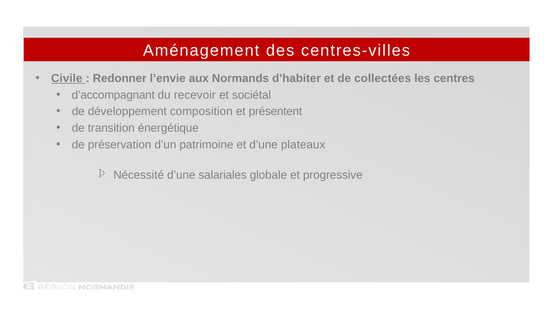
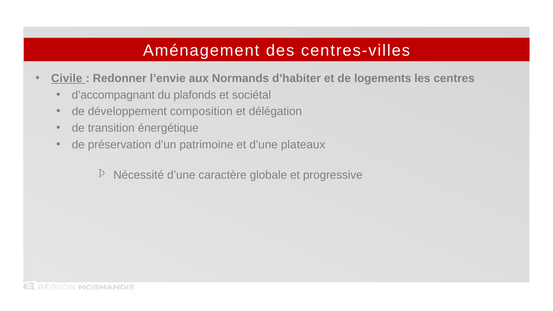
collectées: collectées -> logements (383, 78)
recevoir: recevoir -> plafonds (195, 95)
présentent: présentent -> délégation (275, 111)
salariales: salariales -> caractère (223, 175)
